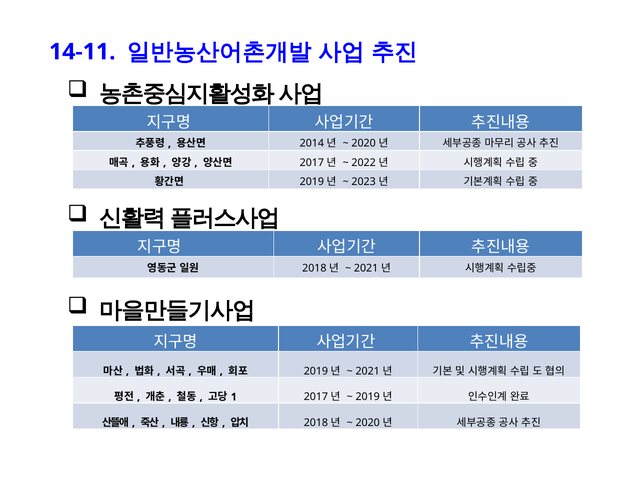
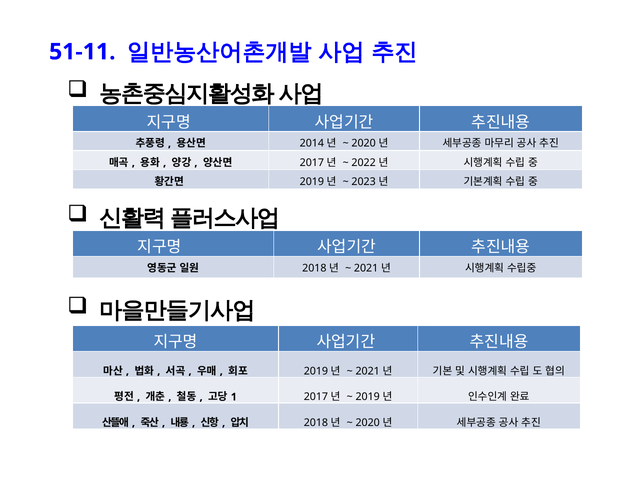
14-11: 14-11 -> 51-11 (82, 52)
